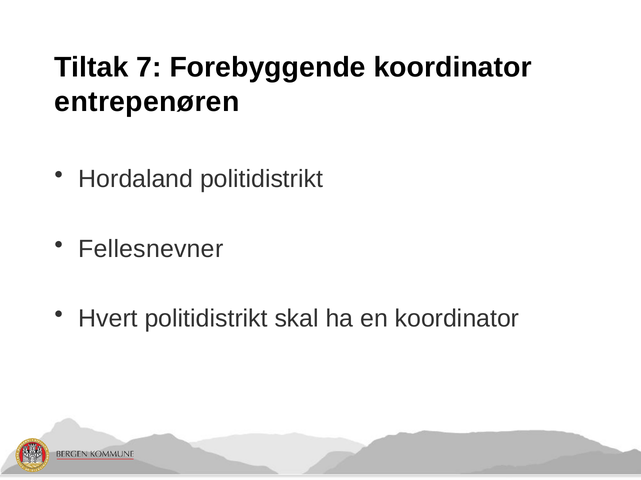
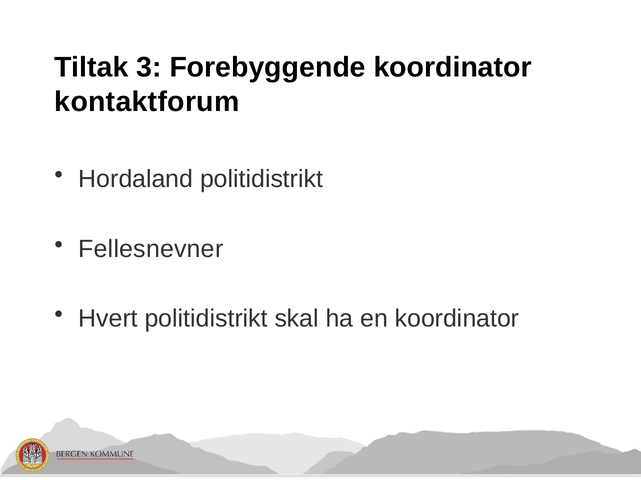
7: 7 -> 3 (149, 68)
entrepenøren: entrepenøren -> kontaktforum (147, 102)
